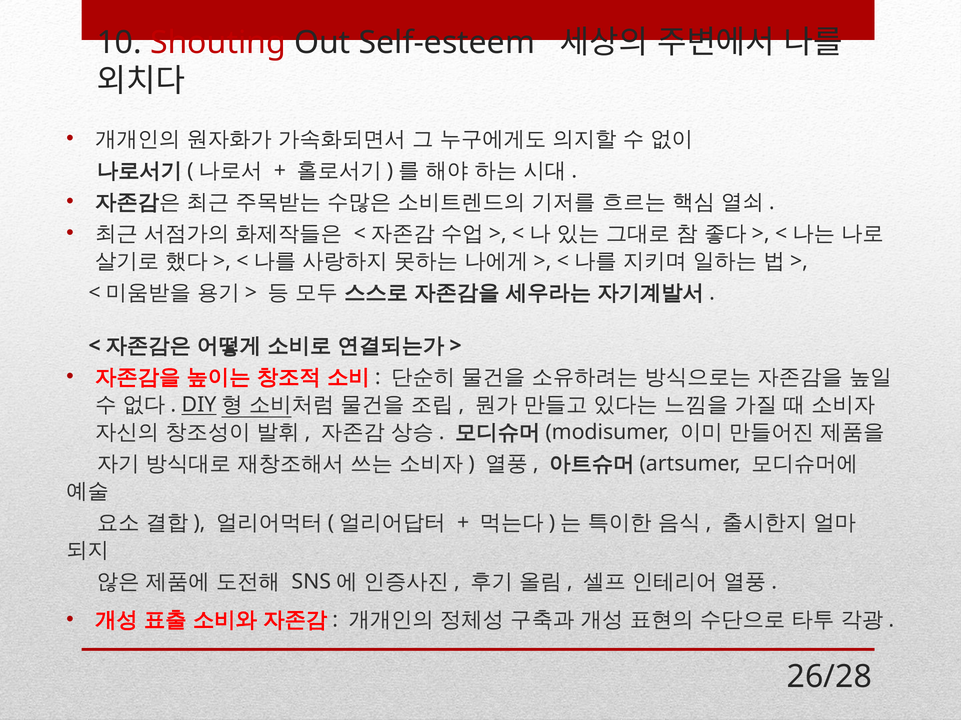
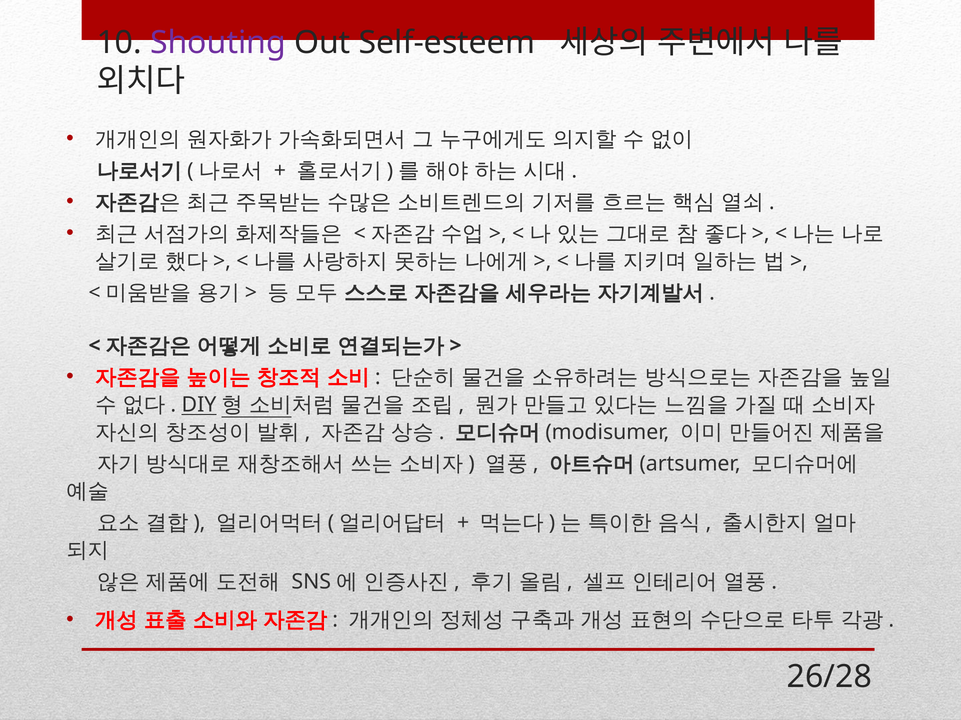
Shouting colour: red -> purple (218, 43)
